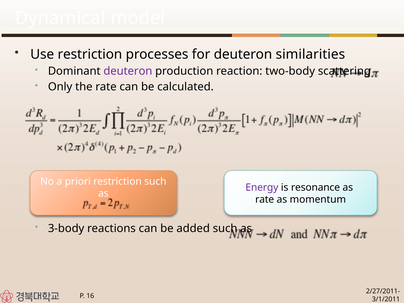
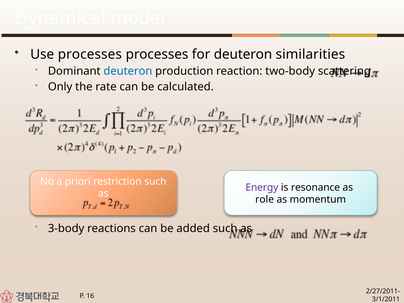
Use restriction: restriction -> processes (90, 54)
deuteron colour: purple -> blue (128, 71)
rate: rate -> role (265, 200)
